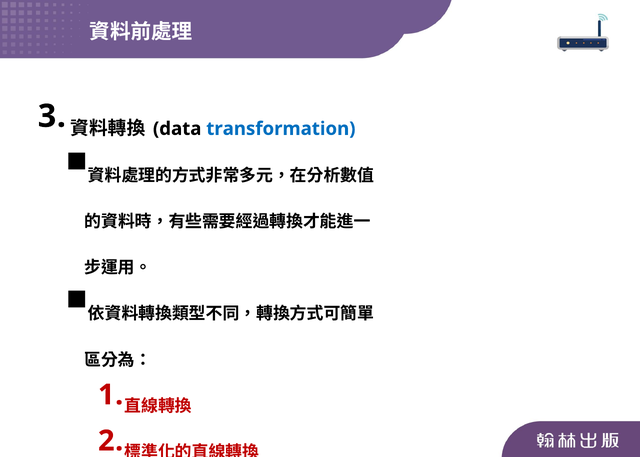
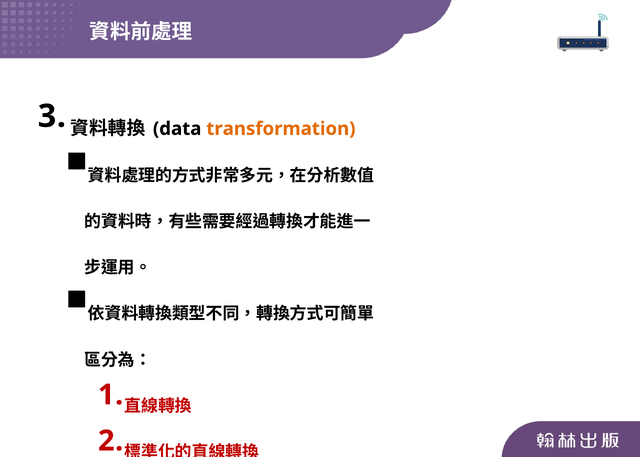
transformation colour: blue -> orange (281, 129)
